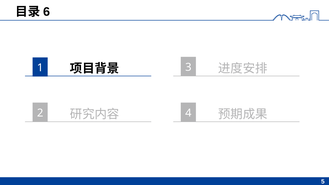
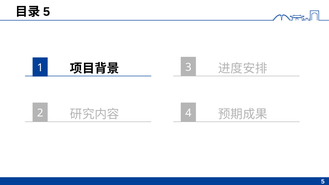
6: 6 -> 5 (47, 12)
